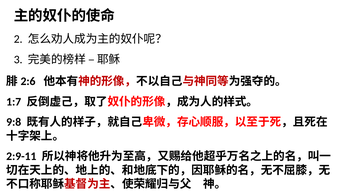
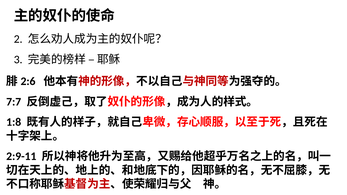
1:7: 1:7 -> 7:7 (14, 102)
9:8: 9:8 -> 1:8 (14, 122)
